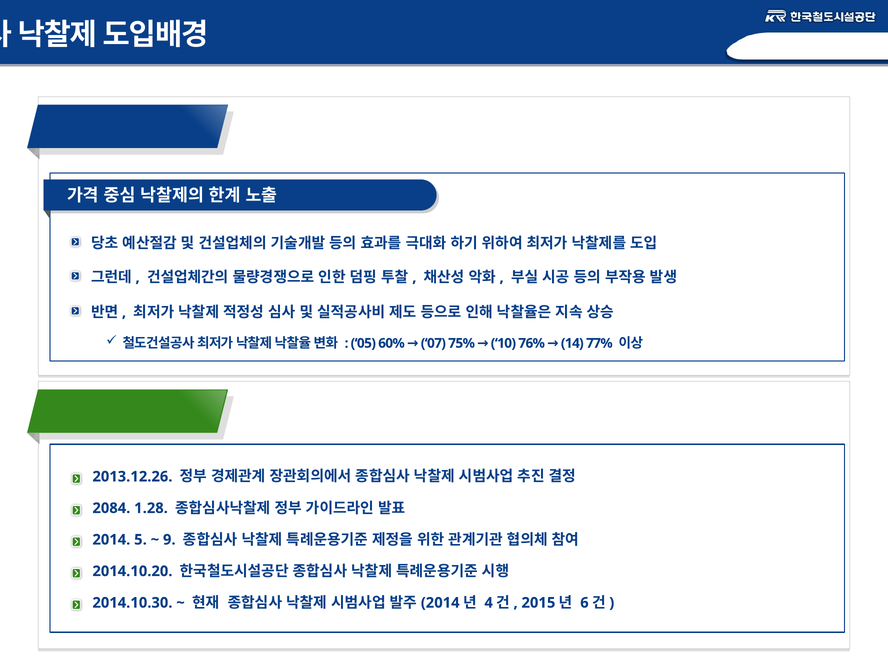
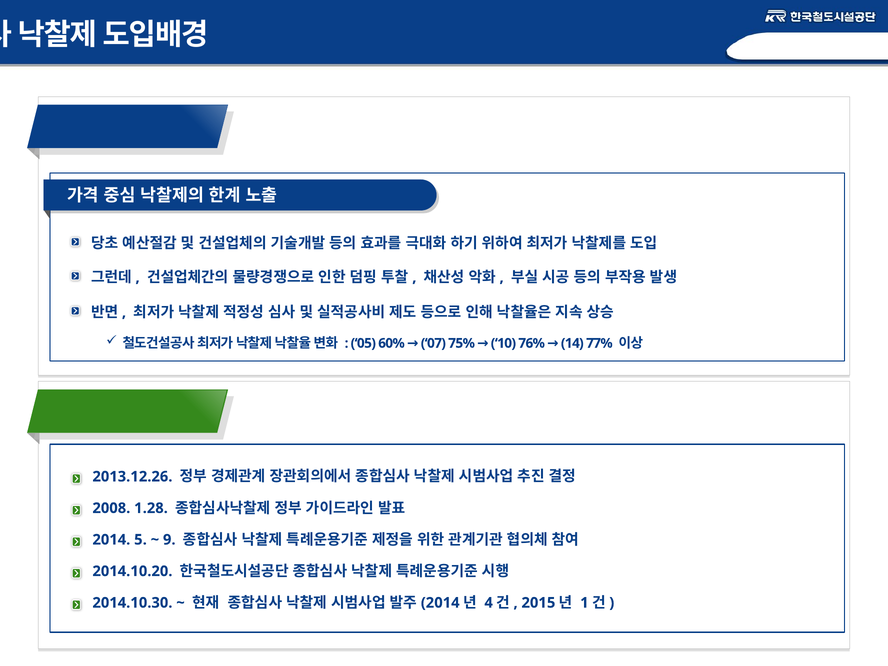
2084: 2084 -> 2008 (111, 508)
6: 6 -> 1 (584, 603)
